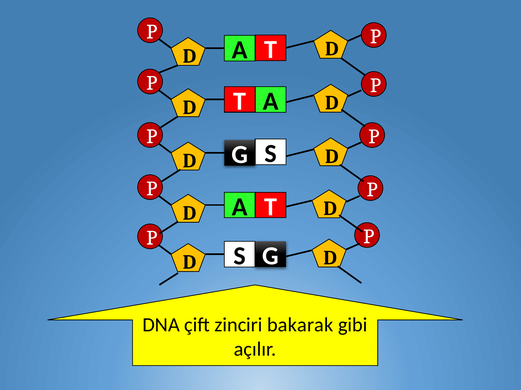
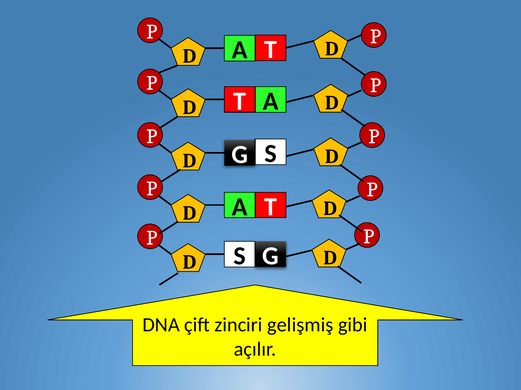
bakarak: bakarak -> gelişmiş (300, 325)
